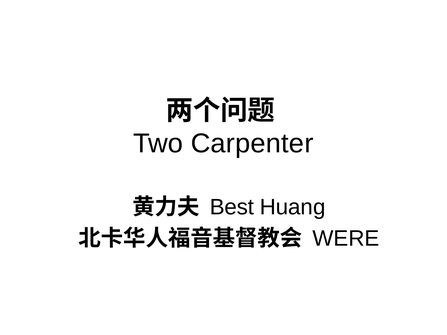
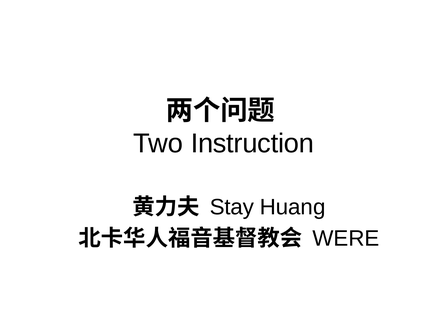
Carpenter: Carpenter -> Instruction (252, 144)
Best: Best -> Stay (232, 207)
